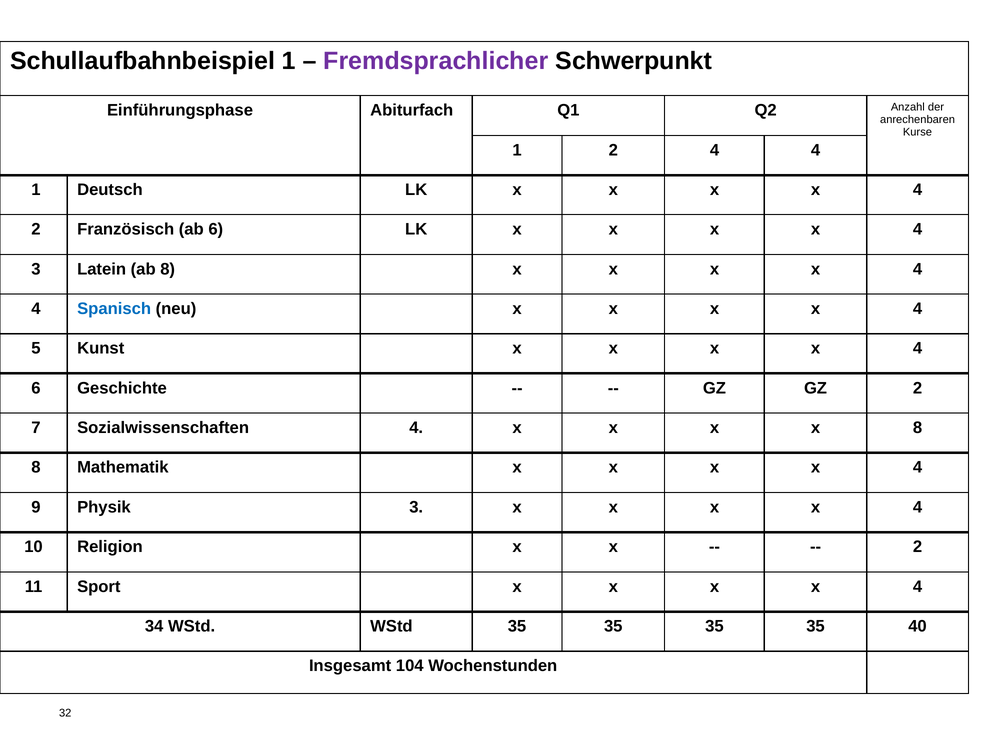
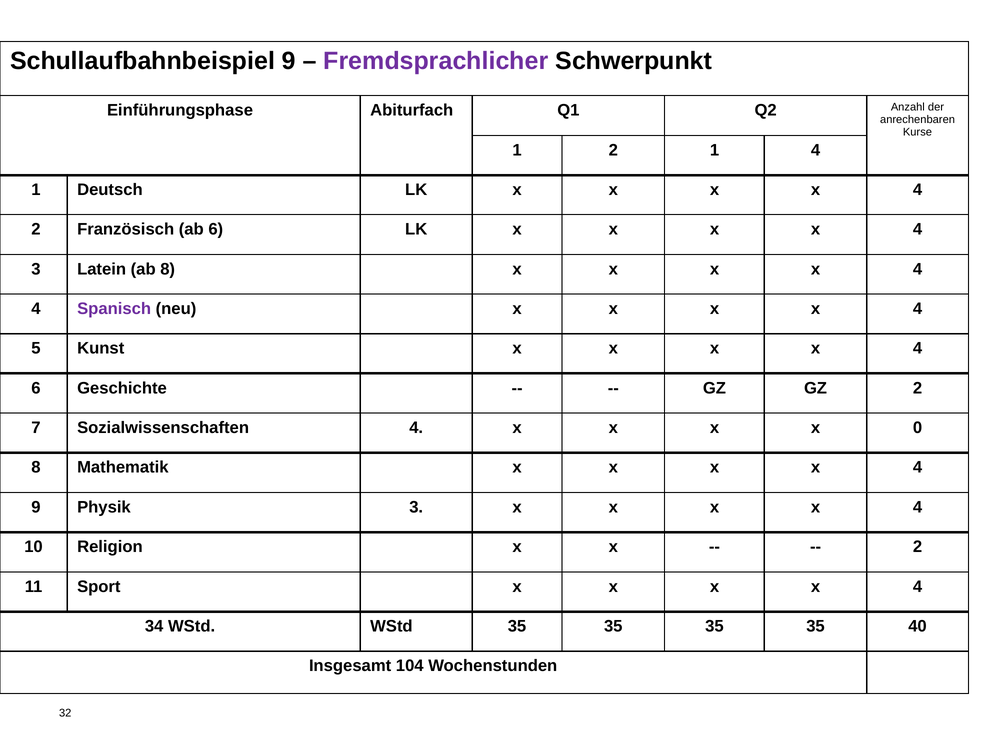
Schullaufbahnbeispiel 1: 1 -> 9 (289, 61)
2 4: 4 -> 1 (715, 150)
Spanisch colour: blue -> purple (114, 309)
x 8: 8 -> 0 (918, 428)
